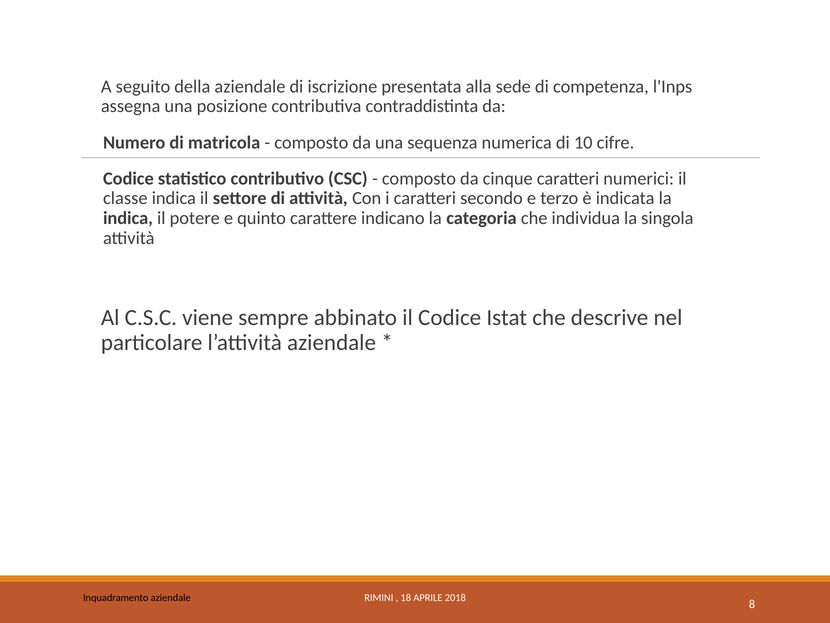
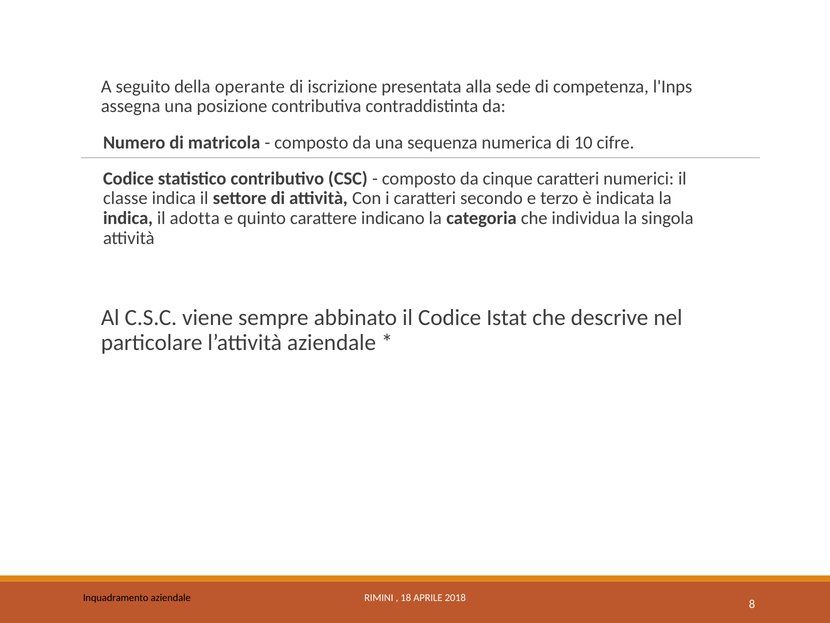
della aziendale: aziendale -> operante (250, 86)
potere: potere -> adotta (195, 218)
